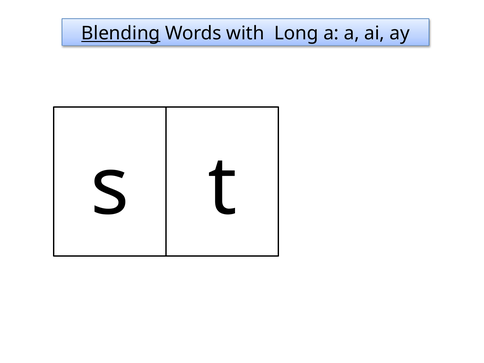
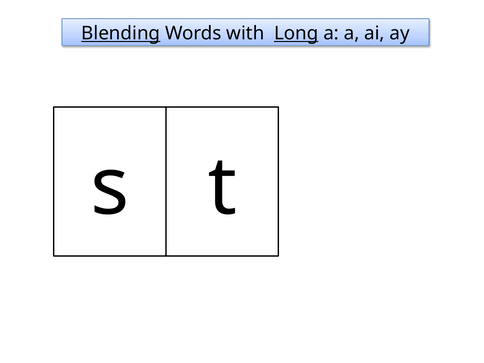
Long underline: none -> present (296, 33)
